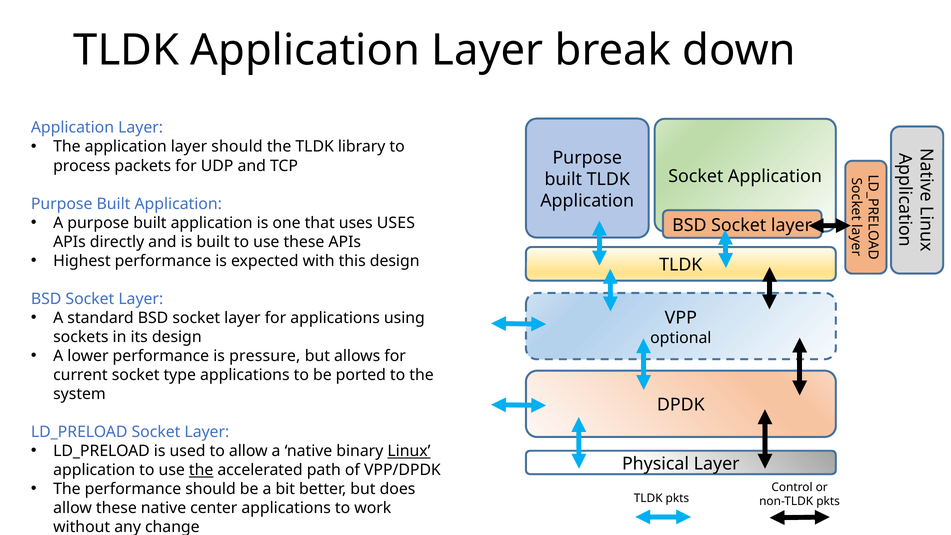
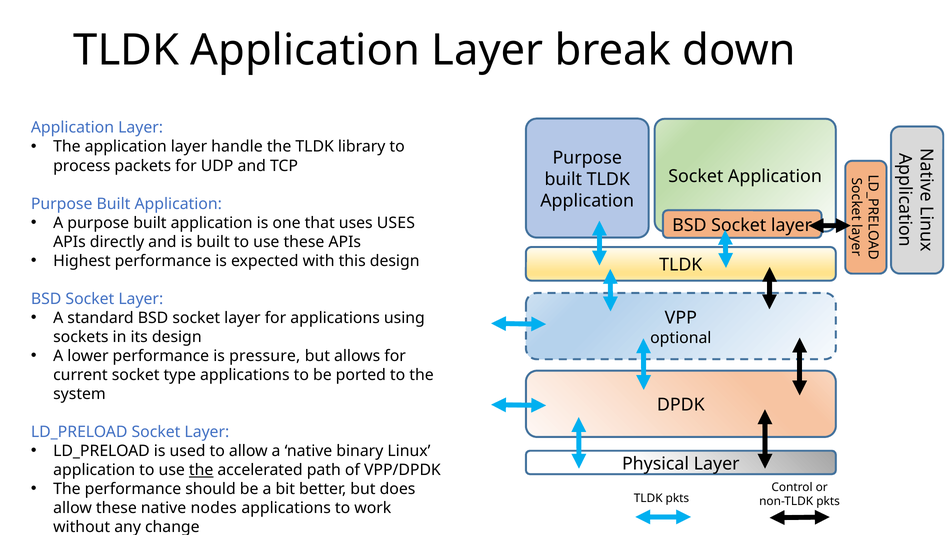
layer should: should -> handle (237, 147)
Linux underline: present -> none (409, 451)
center: center -> nodes (214, 508)
